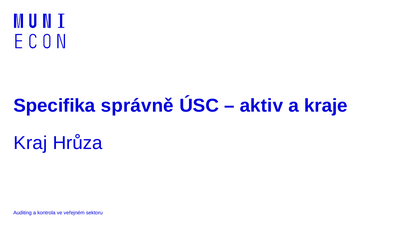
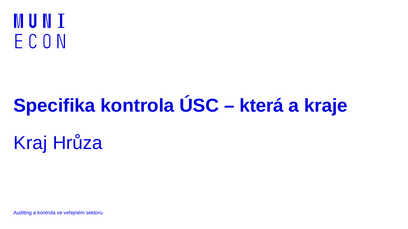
Specifika správně: správně -> kontrola (137, 106)
aktiv: aktiv -> která (262, 106)
